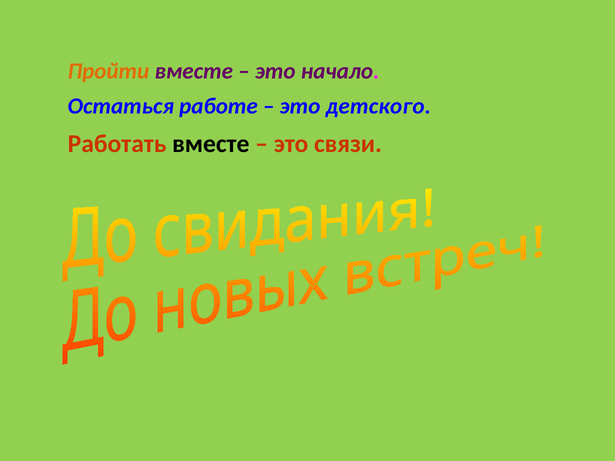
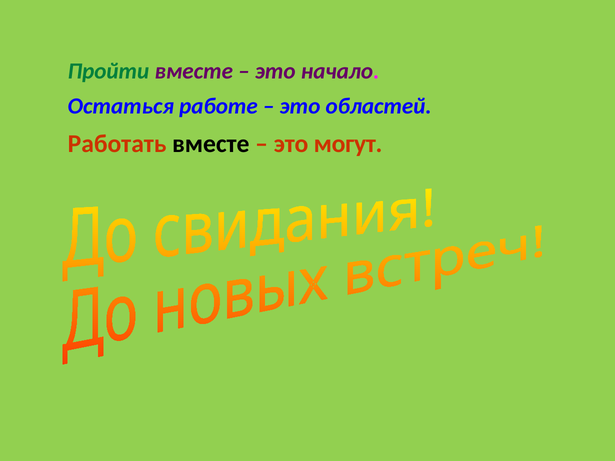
Пройти colour: orange -> green (108, 71)
детского: детского -> областей (379, 106)
связи: связи -> могут (348, 144)
